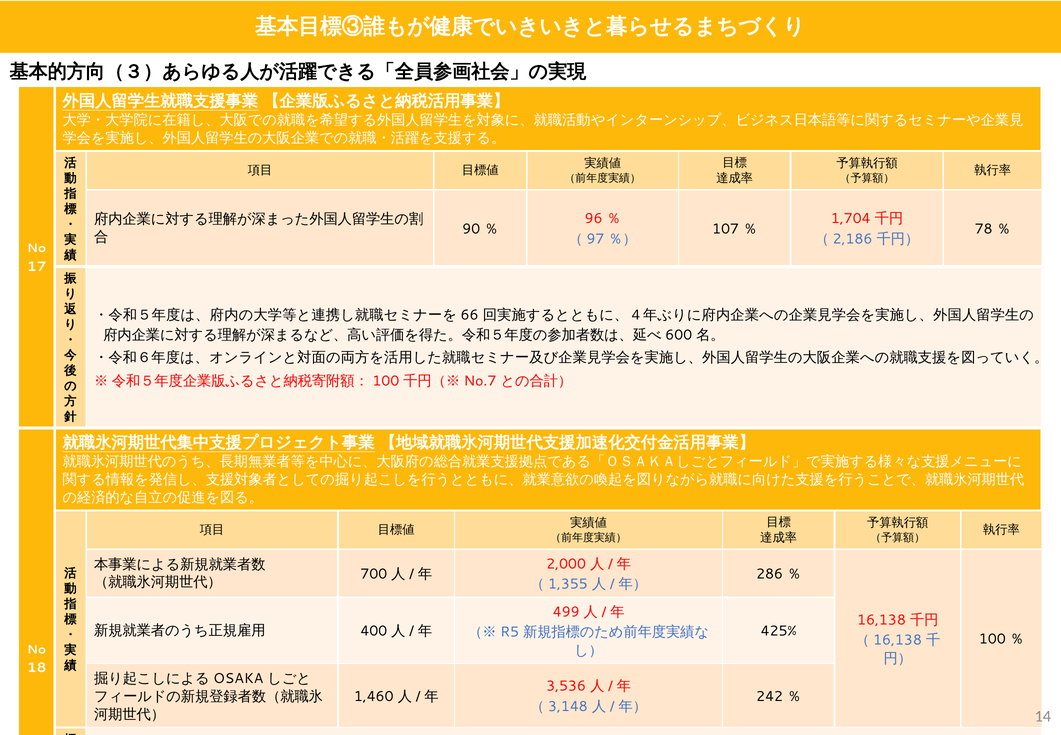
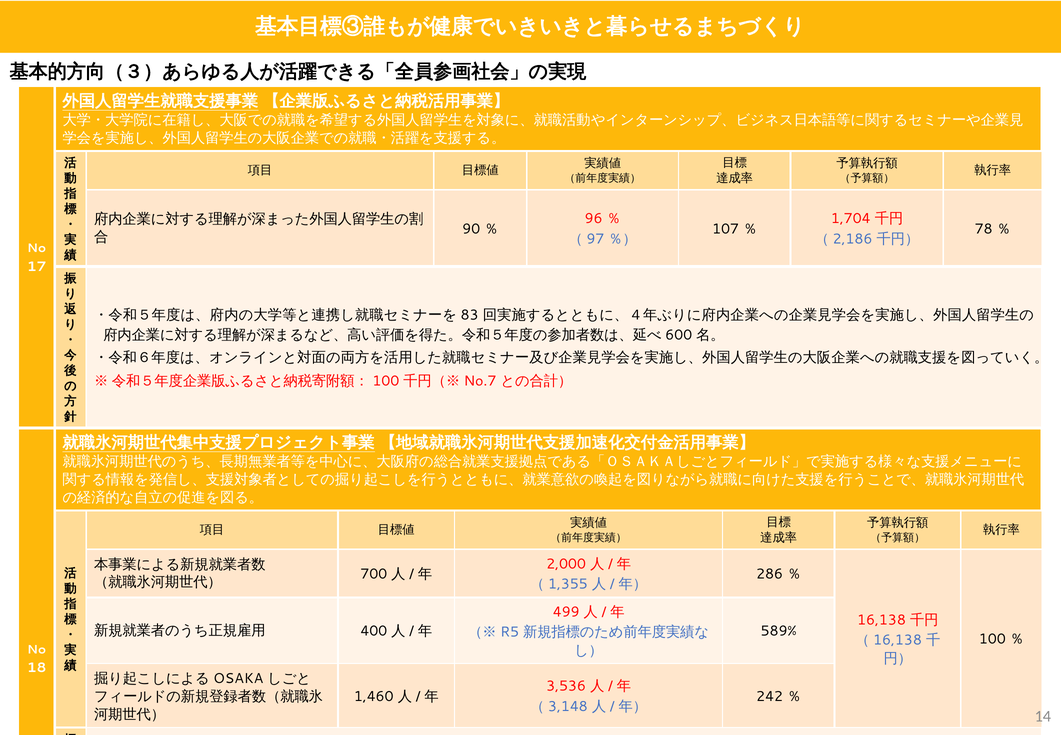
66: 66 -> 83 (470, 315)
425%: 425% -> 589% (779, 631)
